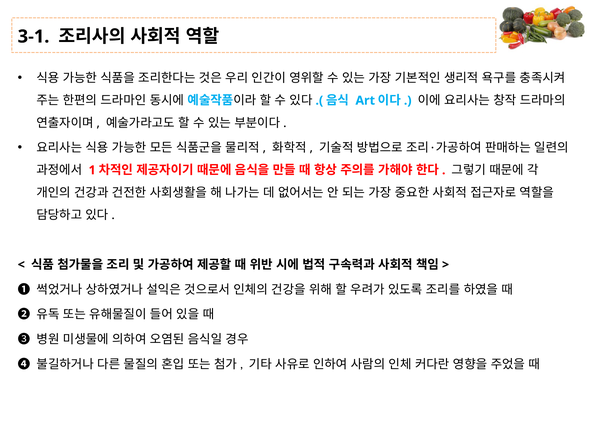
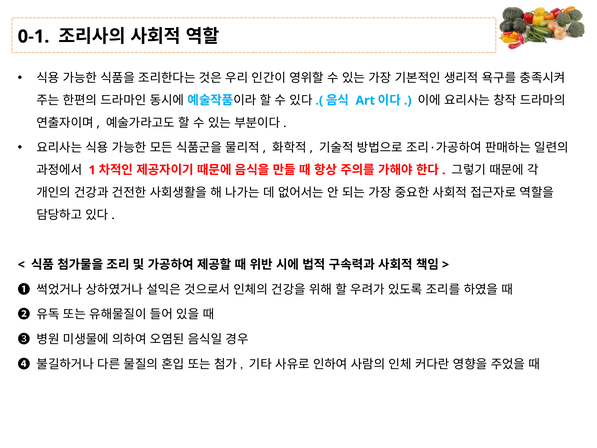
3-1: 3-1 -> 0-1 (34, 36)
